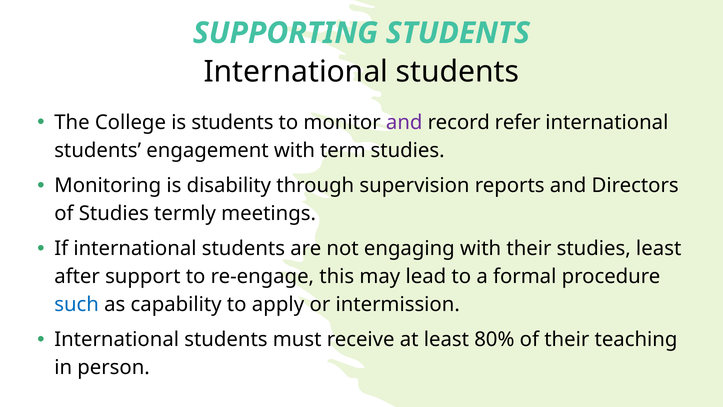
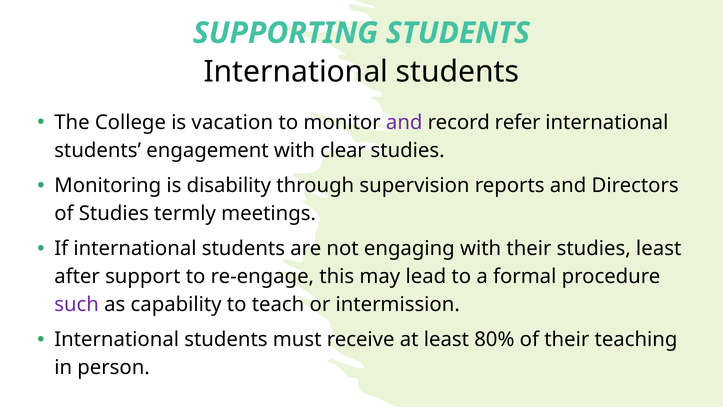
is students: students -> vacation (232, 122)
term: term -> clear (343, 150)
such colour: blue -> purple (77, 304)
apply: apply -> teach (278, 304)
